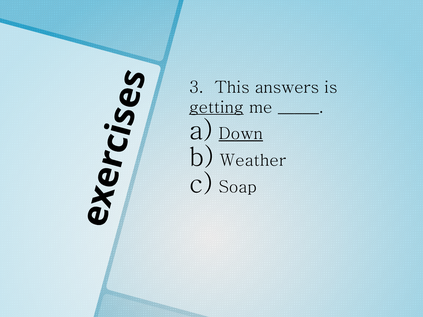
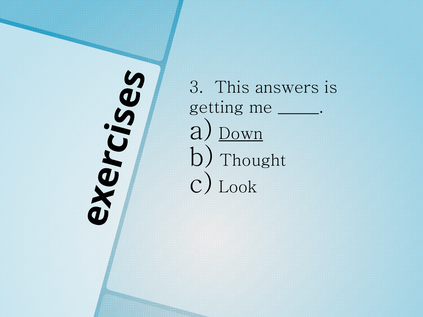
getting underline: present -> none (216, 107)
Weather: Weather -> Thought (253, 161)
Soap: Soap -> Look (238, 187)
